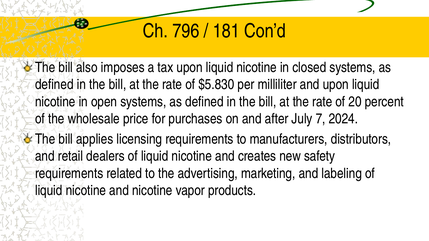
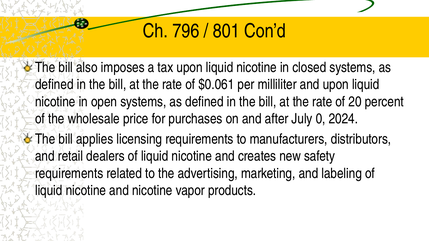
181: 181 -> 801 (226, 31)
$5.830: $5.830 -> $0.061 (216, 85)
7: 7 -> 0 (321, 119)
